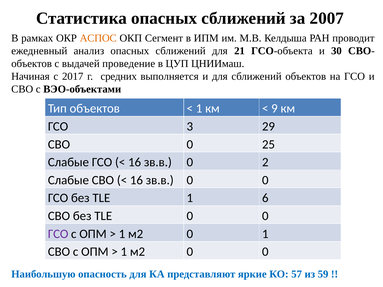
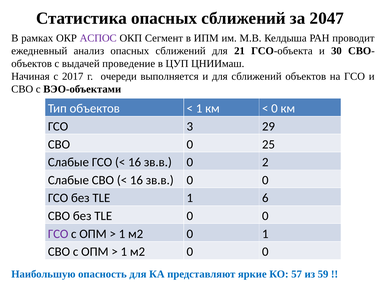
2007: 2007 -> 2047 (327, 18)
АСПОС colour: orange -> purple (98, 38)
средних: средних -> очереди (119, 76)
9: 9 -> 0 (274, 109)
